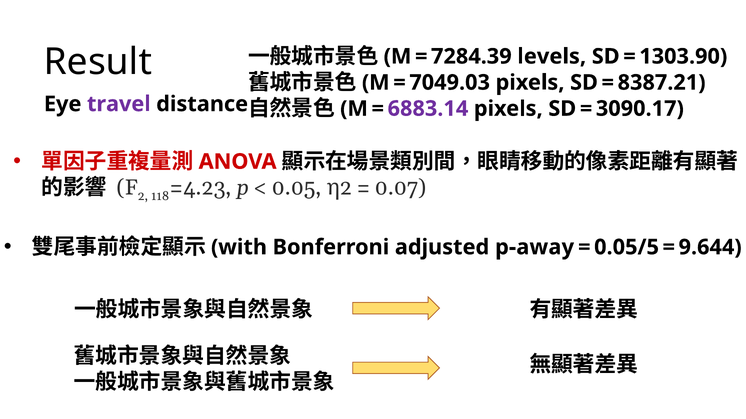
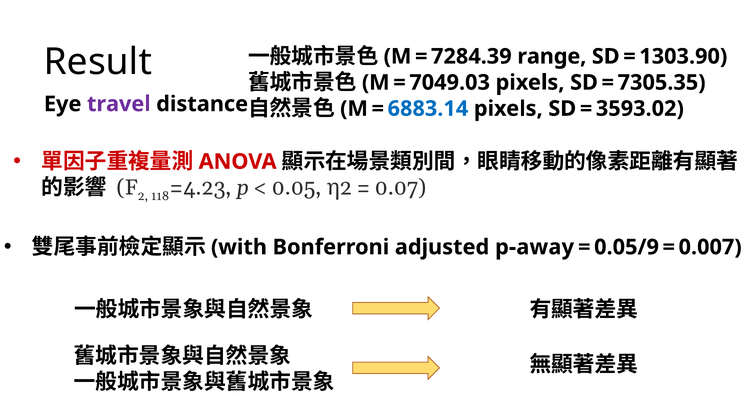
levels: levels -> range (552, 57)
8387.21: 8387.21 -> 7305.35 (662, 83)
6883.14 colour: purple -> blue (428, 109)
3090.17: 3090.17 -> 3593.02 (640, 109)
0.05/5: 0.05/5 -> 0.05/9 (627, 247)
9.644: 9.644 -> 0.007 (710, 247)
